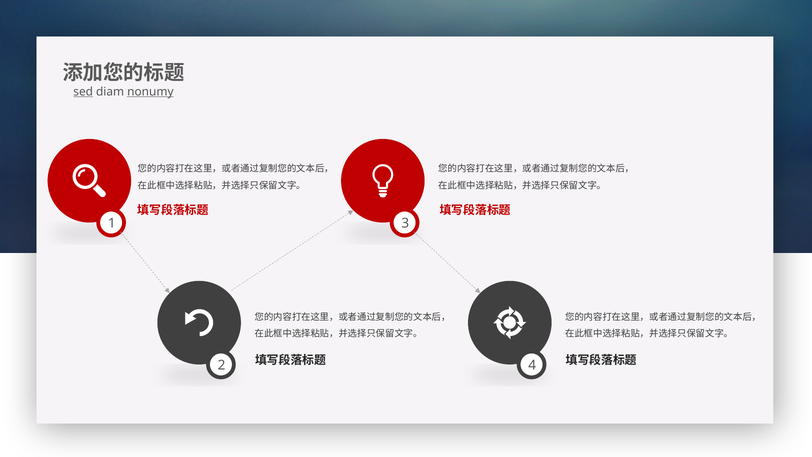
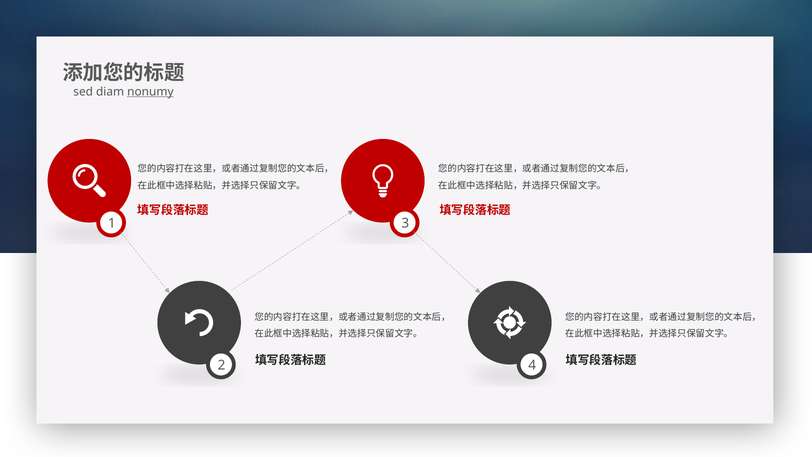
sed underline: present -> none (83, 92)
